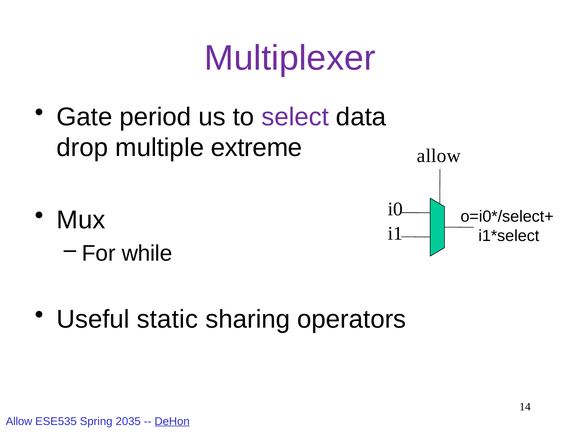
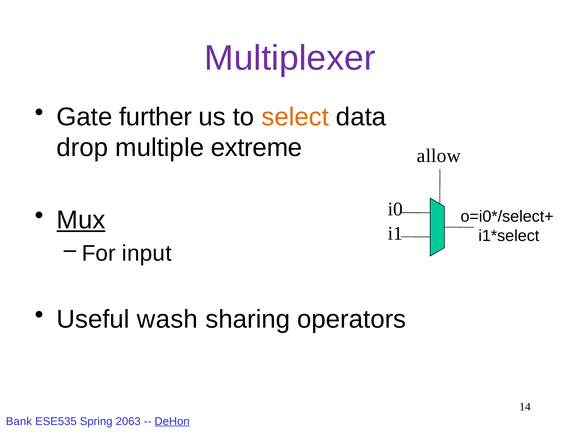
period: period -> further (156, 117)
select colour: purple -> orange (295, 117)
Mux underline: none -> present (81, 220)
while: while -> input (147, 253)
static: static -> wash (167, 319)
Allow: Allow -> Bank (19, 421)
2035: 2035 -> 2063 (128, 421)
